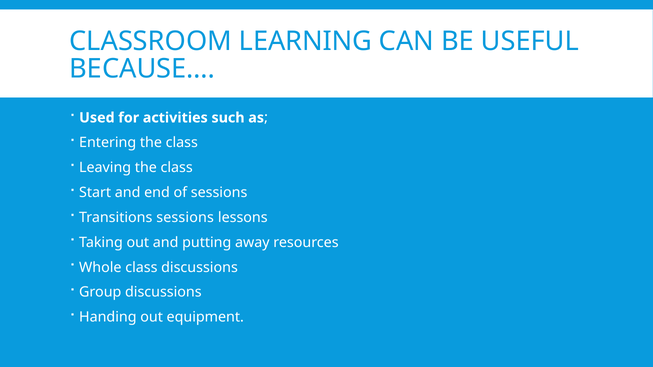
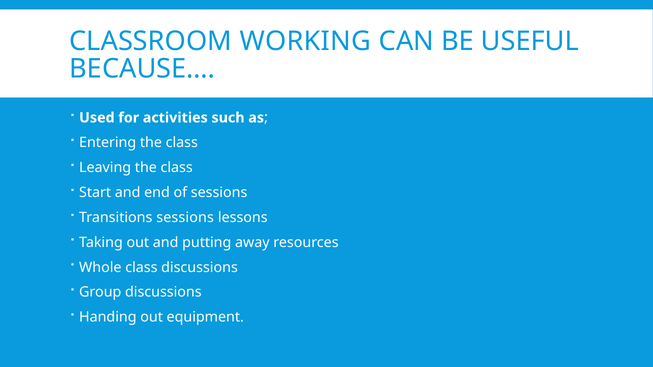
LEARNING: LEARNING -> WORKING (305, 41)
